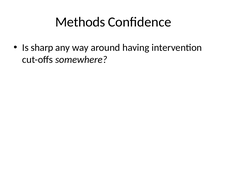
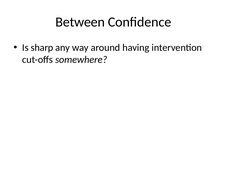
Methods: Methods -> Between (80, 22)
